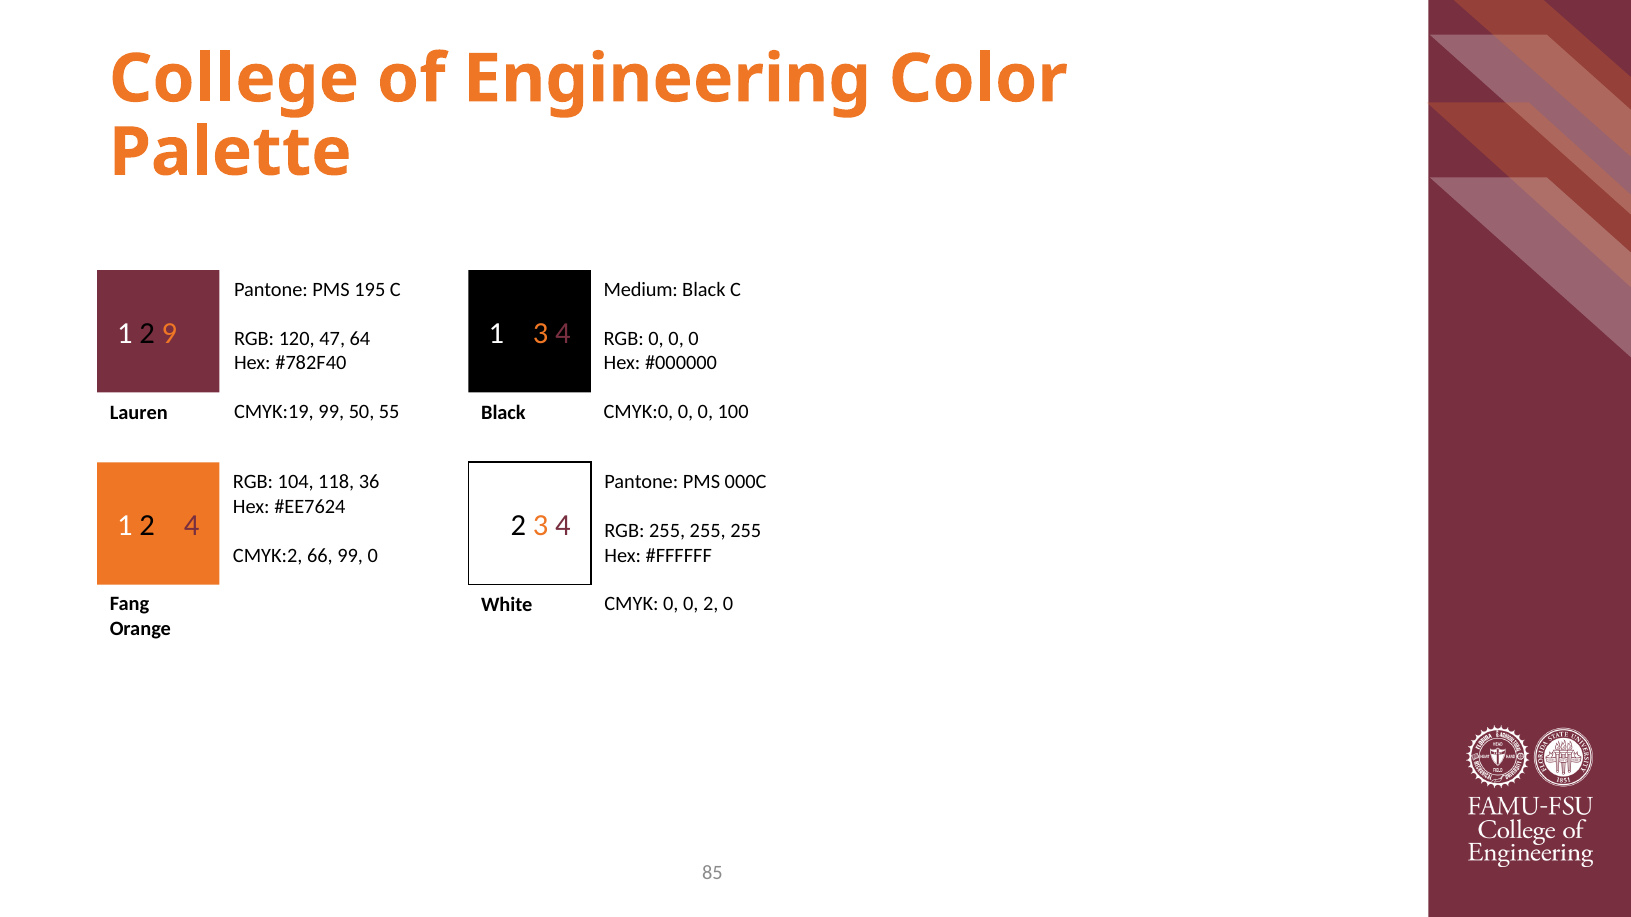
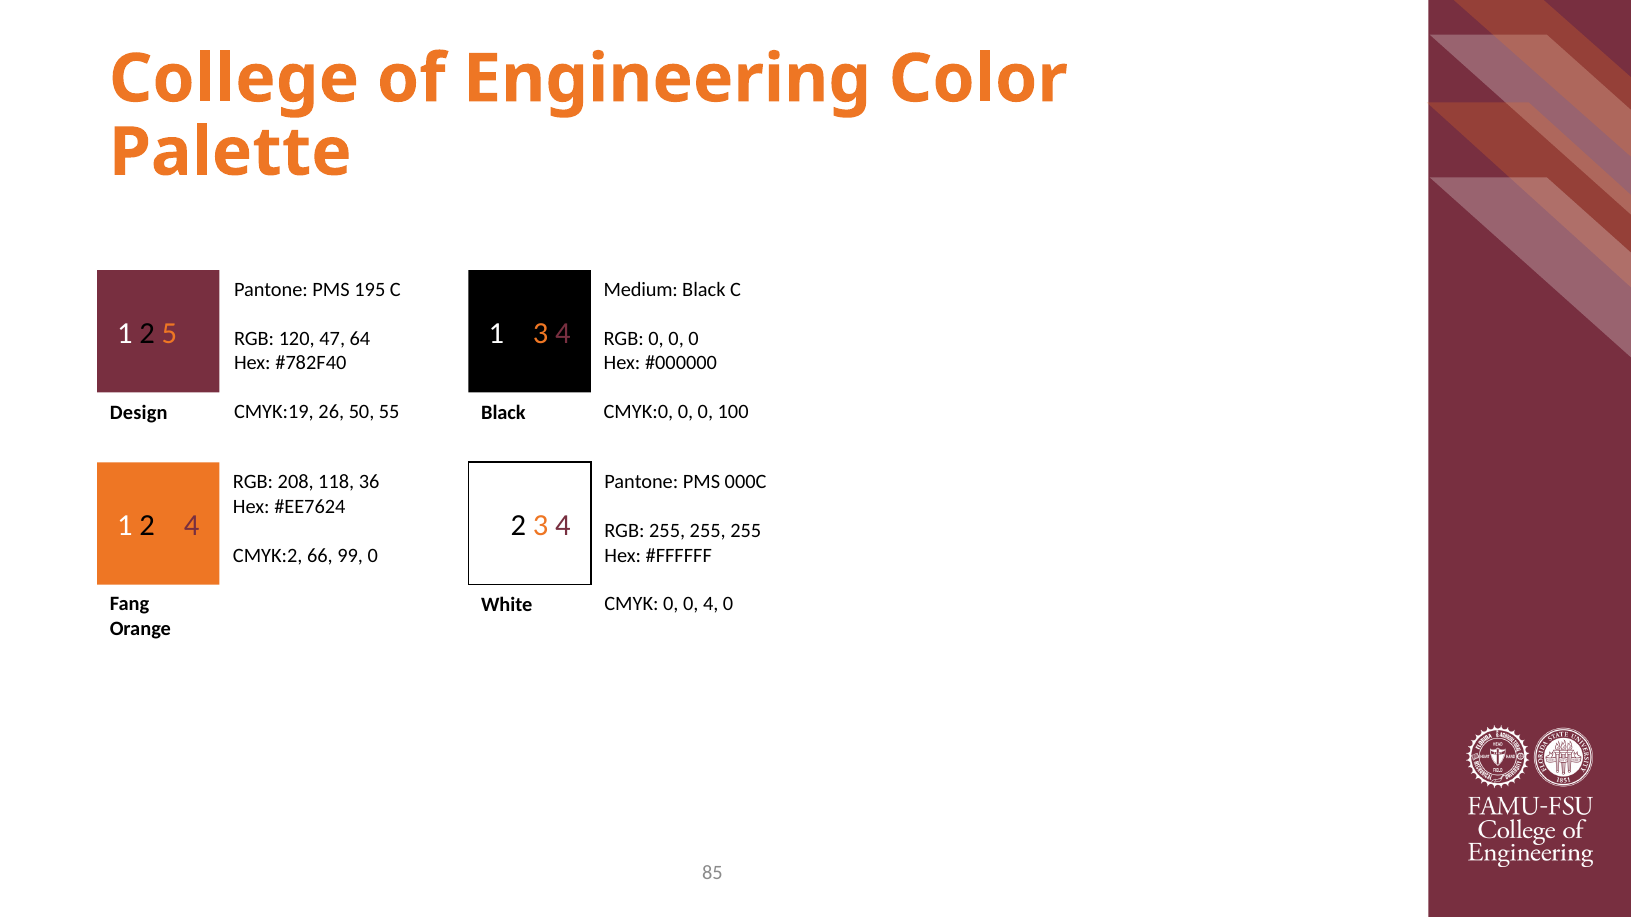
9: 9 -> 5 (169, 334)
CMYK:19 99: 99 -> 26 (331, 412)
Lauren: Lauren -> Design (139, 413)
104: 104 -> 208 (296, 482)
0 2: 2 -> 4 (711, 605)
